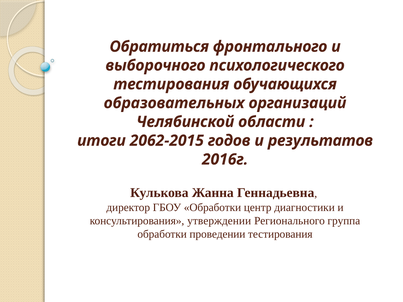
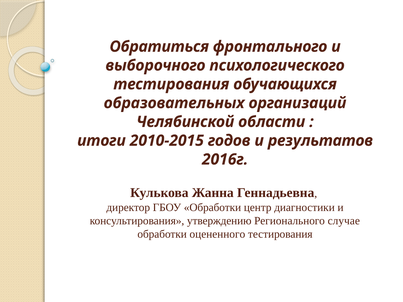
2062-2015: 2062-2015 -> 2010-2015 (167, 141)
утверждении: утверждении -> утверждению (219, 221)
группа: группа -> случае (344, 221)
проведении: проведении -> оцененного (217, 234)
